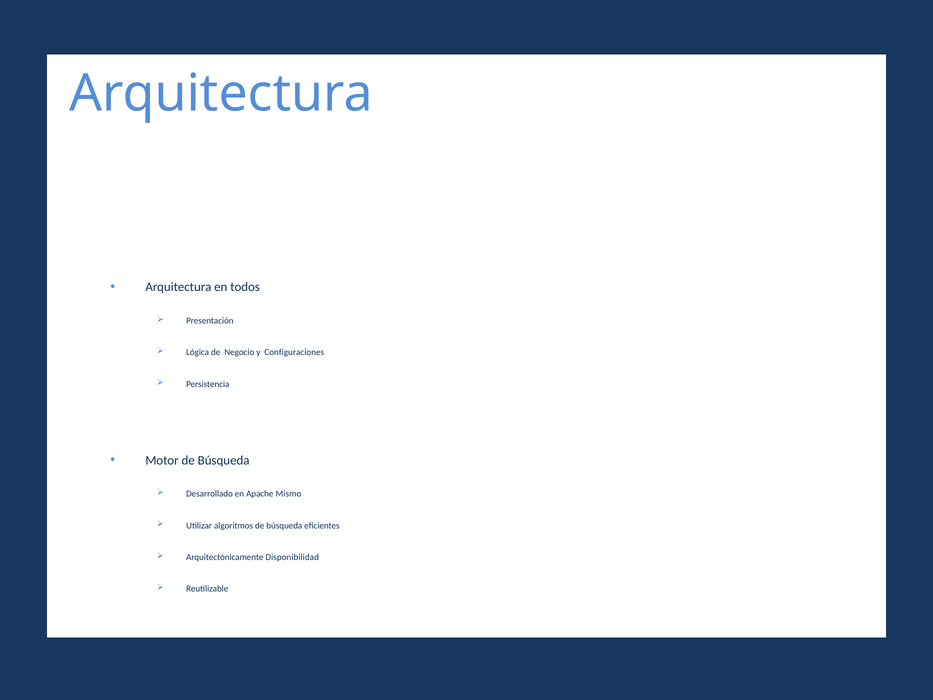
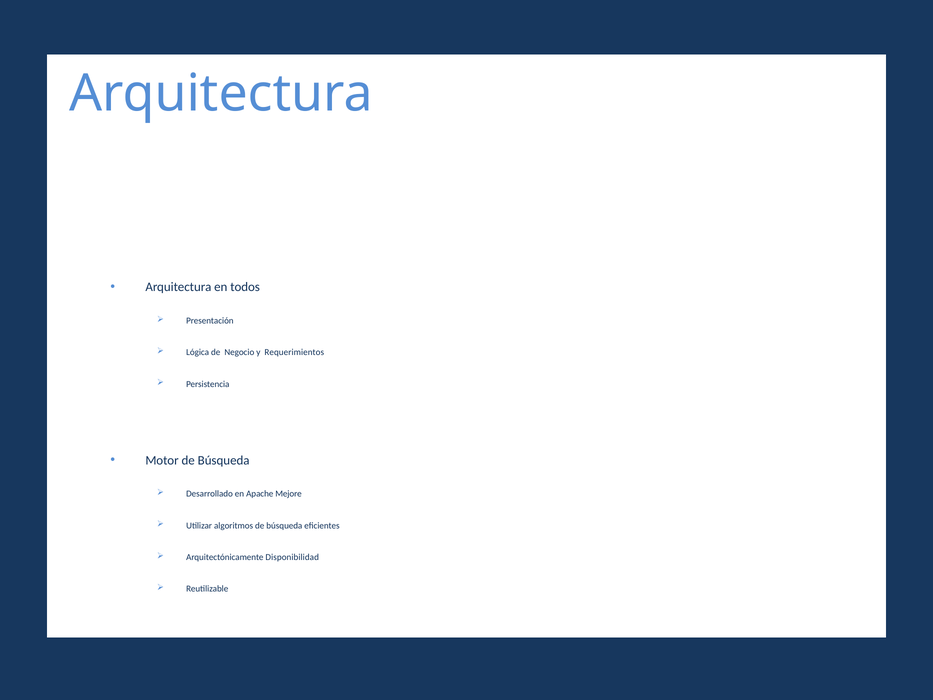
Configuraciones: Configuraciones -> Requerimientos (294, 352)
Mismo: Mismo -> Mejore (288, 494)
